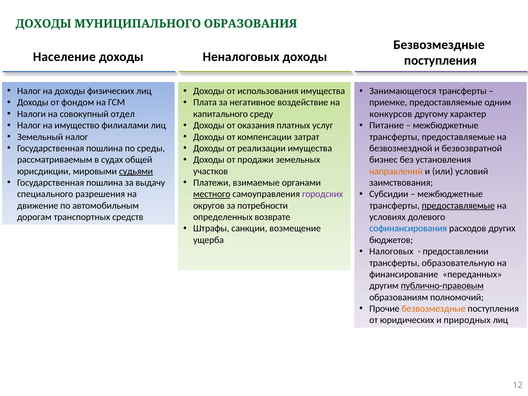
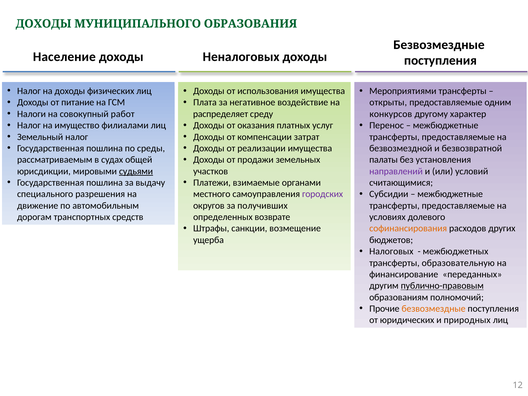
Занимающегося: Занимающегося -> Мероприятиями (403, 91)
фондом: фондом -> питание (78, 102)
приемке: приемке -> открыты (388, 103)
отдел: отдел -> работ (123, 114)
капитального: капитального -> распределяет (221, 114)
Питание: Питание -> Перенос (387, 125)
бизнес: бизнес -> палаты (384, 160)
направлений colour: orange -> purple (396, 171)
заимствования: заимствования -> считающимися (401, 183)
местного underline: present -> none (212, 194)
потребности: потребности -> получивших (263, 206)
предоставляемые underline: present -> none (458, 206)
софинансирования colour: blue -> orange (408, 229)
предоставлении: предоставлении -> межбюджетных (456, 251)
